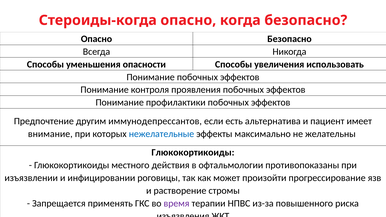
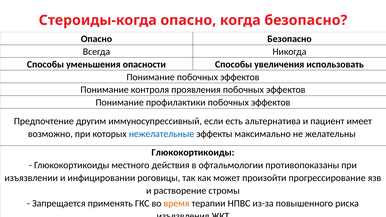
иммунодепрессантов: иммунодепрессантов -> иммуносупрессивный (155, 121)
внимание: внимание -> возможно (50, 134)
время colour: purple -> orange (177, 203)
